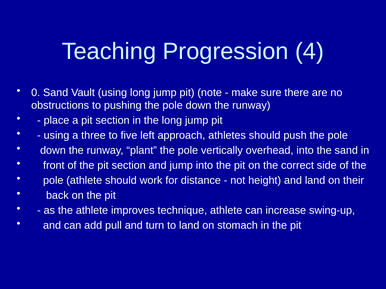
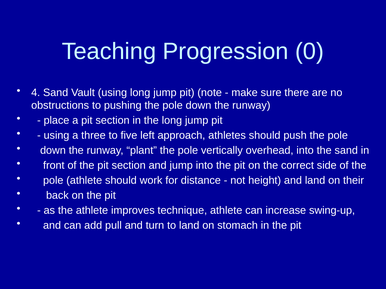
4: 4 -> 0 (310, 51)
0: 0 -> 4 (36, 93)
